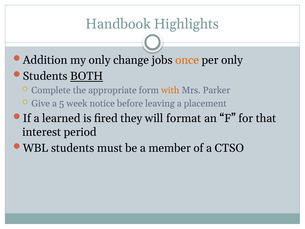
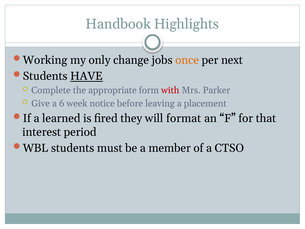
Addition: Addition -> Working (45, 60)
per only: only -> next (232, 60)
BOTH: BOTH -> HAVE (87, 76)
with colour: orange -> red (170, 90)
5: 5 -> 6 (62, 103)
